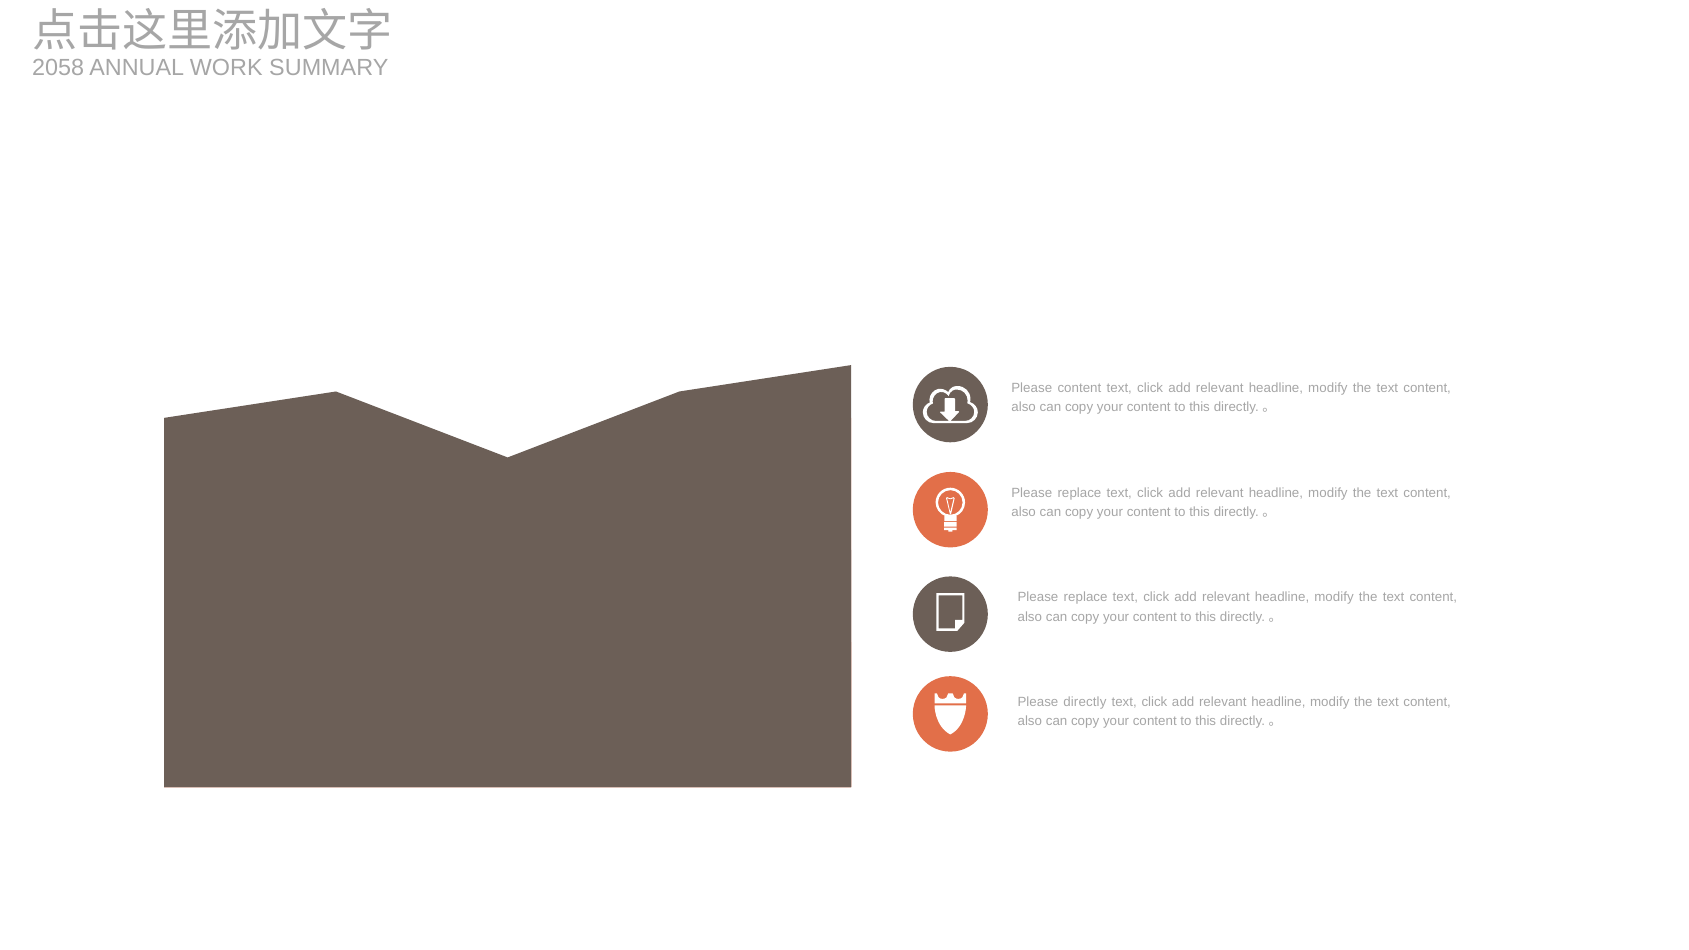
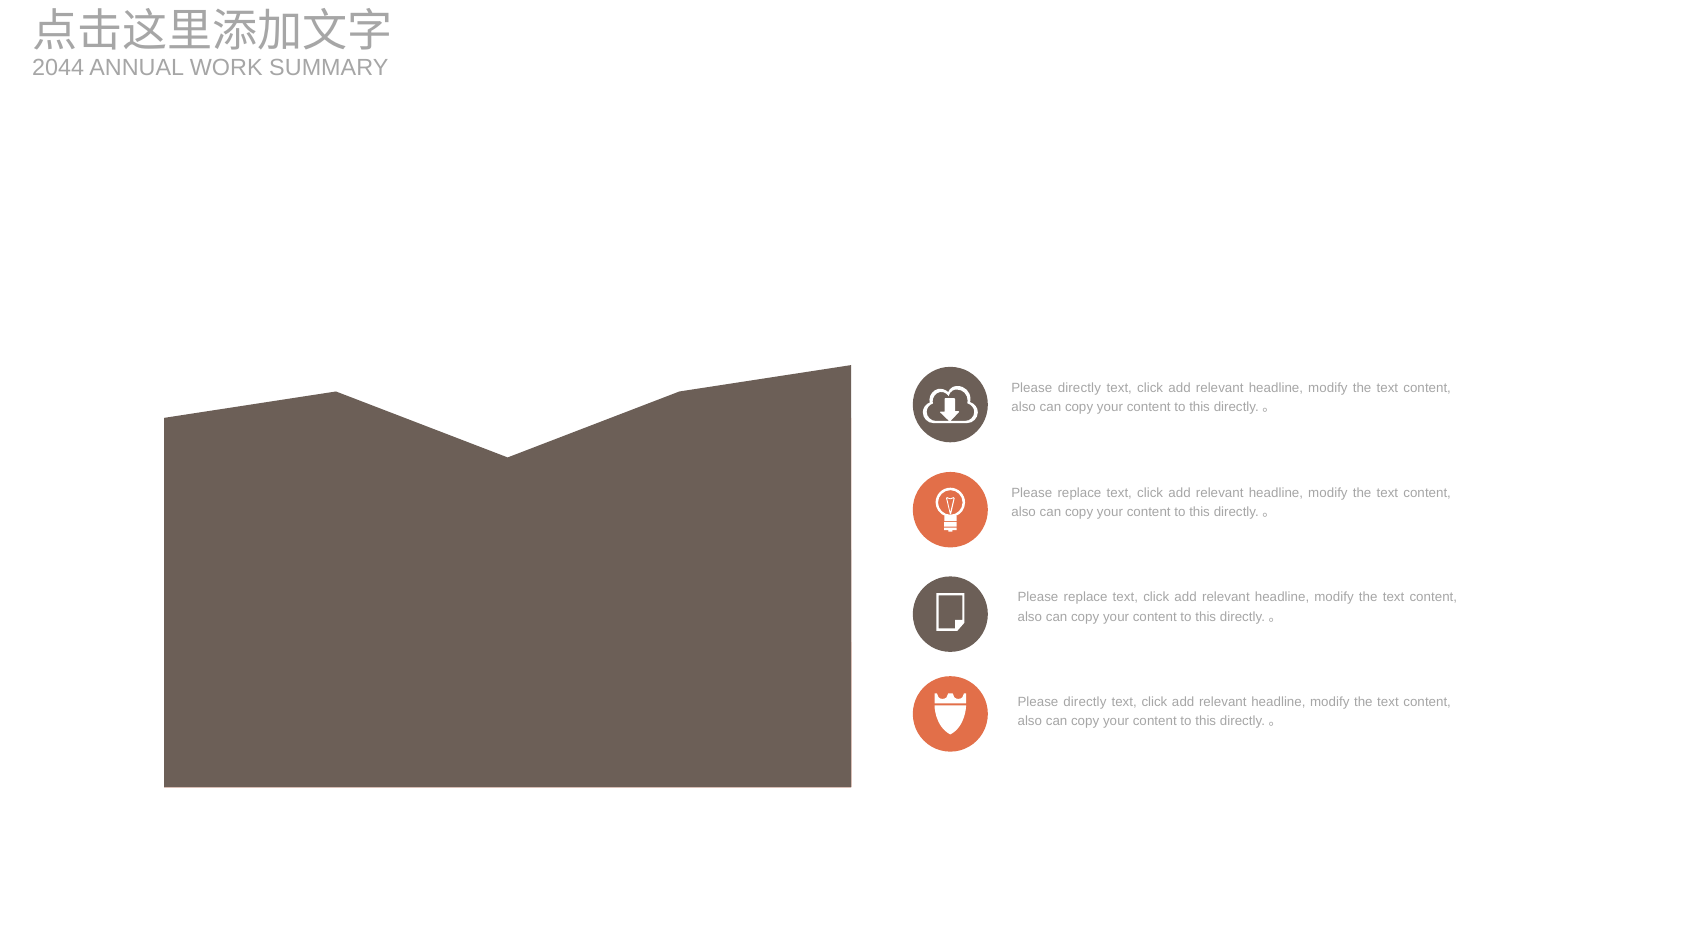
2058: 2058 -> 2044 (58, 68)
content: content -> directly (1079, 388)
